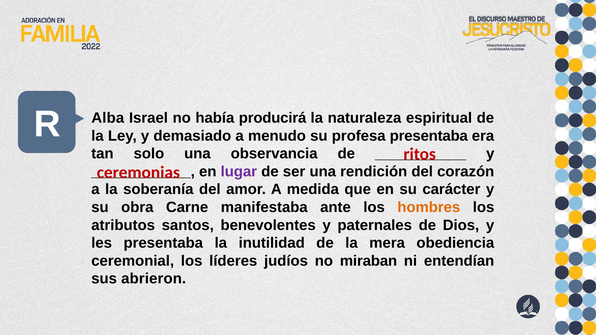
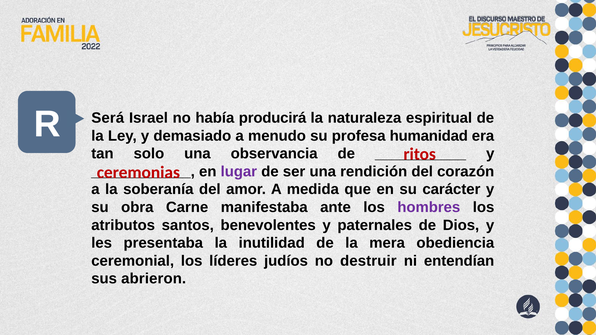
Alba: Alba -> Será (108, 118)
profesa presentaba: presentaba -> humanidad (429, 136)
hombres colour: orange -> purple (429, 207)
miraban: miraban -> destruir (368, 261)
